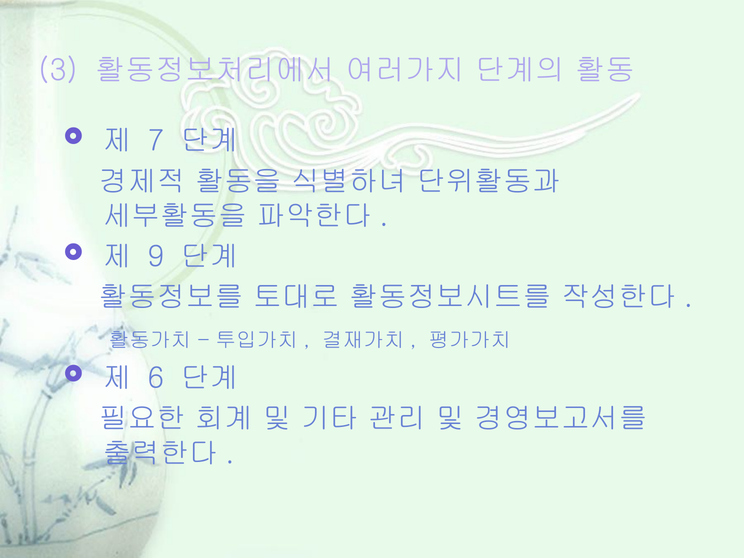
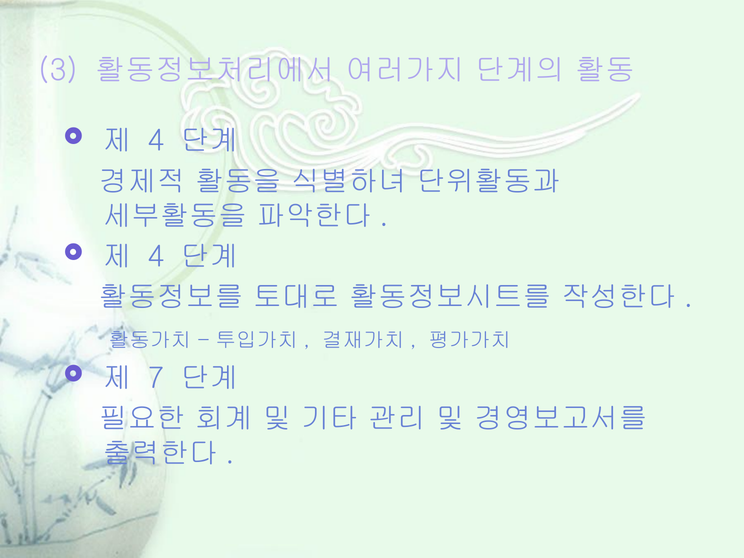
7: 7 -> 4 (156, 141)
9: 9 -> 4 (156, 257)
6: 6 -> 7 (156, 378)
